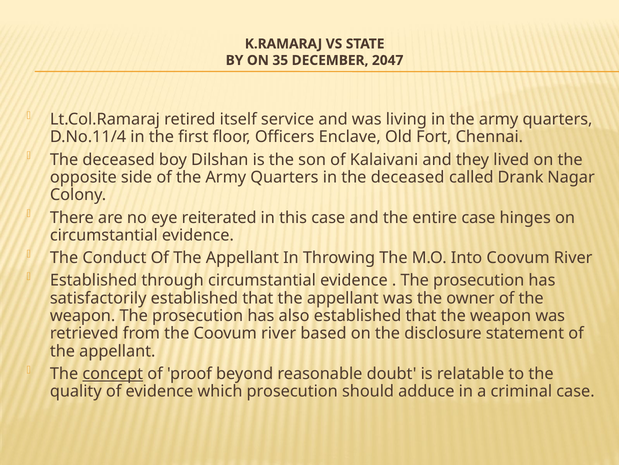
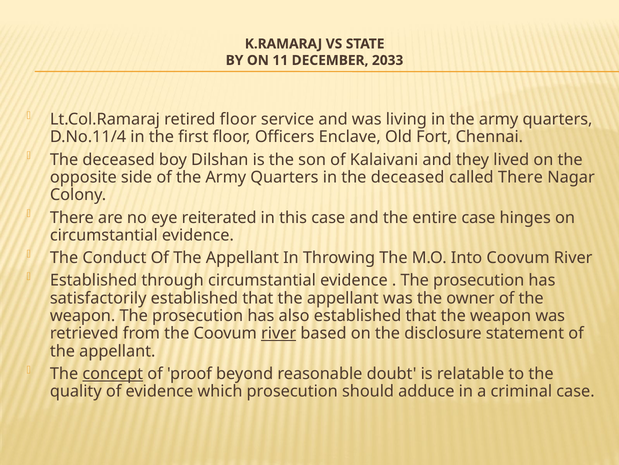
35: 35 -> 11 (280, 60)
2047: 2047 -> 2033 (388, 60)
retired itself: itself -> floor (238, 119)
called Drank: Drank -> There (520, 177)
river underline: none -> present (279, 333)
